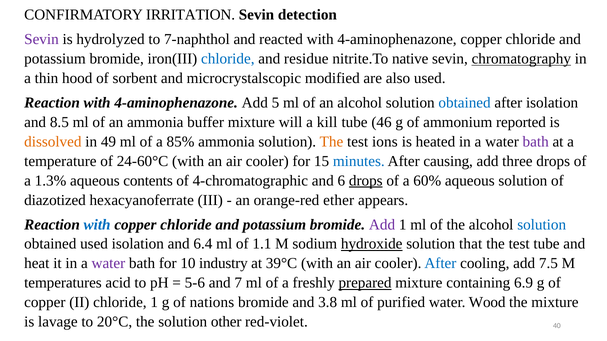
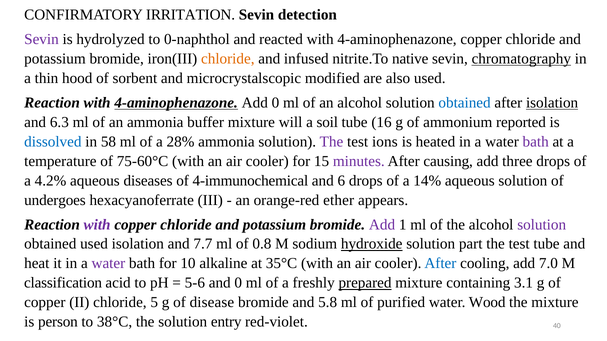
7-naphthol: 7-naphthol -> 0-naphthol (197, 39)
chloride colour: blue -> orange (228, 59)
residue: residue -> infused (306, 59)
4-aminophenazone underline: none -> present (176, 103)
Add 5: 5 -> 0 (275, 103)
isolation underline: none -> present (552, 103)
8.5: 8.5 -> 6.3 (59, 122)
kill: kill -> soil (327, 122)
46: 46 -> 16 (382, 122)
dissolved colour: orange -> blue (53, 142)
49: 49 -> 58 (108, 142)
85%: 85% -> 28% (181, 142)
The colour: orange -> purple (331, 142)
24-60°C: 24-60°C -> 75-60°C (143, 161)
minutes colour: blue -> purple (359, 161)
1.3%: 1.3% -> 4.2% (50, 181)
contents: contents -> diseases (148, 181)
4-chromatographic: 4-chromatographic -> 4-immunochemical (250, 181)
drops underline: present -> none (366, 181)
60%: 60% -> 14% (427, 181)
diazotized: diazotized -> undergoes (55, 200)
with colour: blue -> purple (97, 225)
solution colour: blue -> purple (542, 225)
6.4: 6.4 -> 7.7 (203, 244)
1.1: 1.1 -> 0.8 (262, 244)
that: that -> part (471, 244)
industry: industry -> alkaline (223, 264)
39°C: 39°C -> 35°C (282, 264)
7.5: 7.5 -> 7.0 (548, 264)
temperatures: temperatures -> classification (63, 283)
and 7: 7 -> 0 (238, 283)
6.9: 6.9 -> 3.1 (524, 283)
chloride 1: 1 -> 5 (154, 303)
nations: nations -> disease (212, 303)
3.8: 3.8 -> 5.8 (328, 303)
lavage: lavage -> person (58, 322)
20°C: 20°C -> 38°C (115, 322)
other: other -> entry (226, 322)
